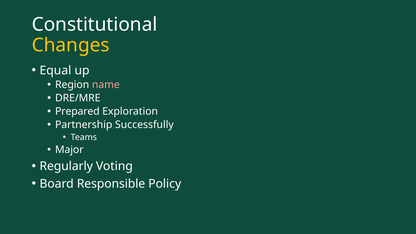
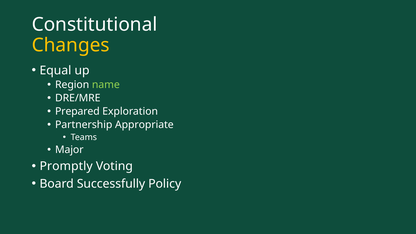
name colour: pink -> light green (106, 85)
Successfully: Successfully -> Appropriate (144, 125)
Regularly: Regularly -> Promptly (66, 166)
Responsible: Responsible -> Successfully (111, 184)
